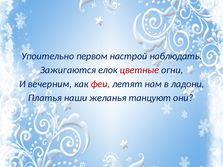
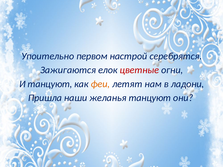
наблюдать: наблюдать -> серебрятся (176, 56)
И вечерним: вечерним -> танцуют (50, 84)
феи colour: red -> orange (100, 84)
Платья: Платья -> Пришла (45, 98)
